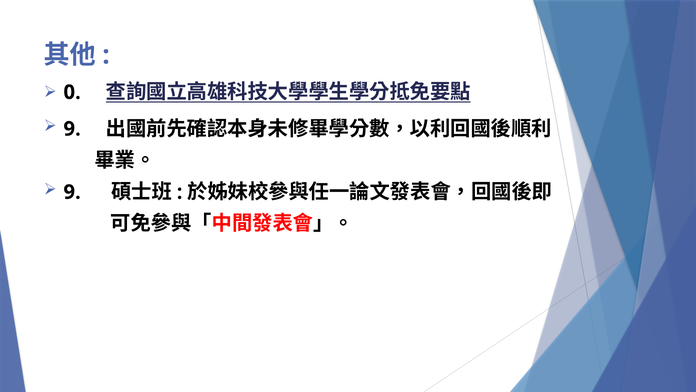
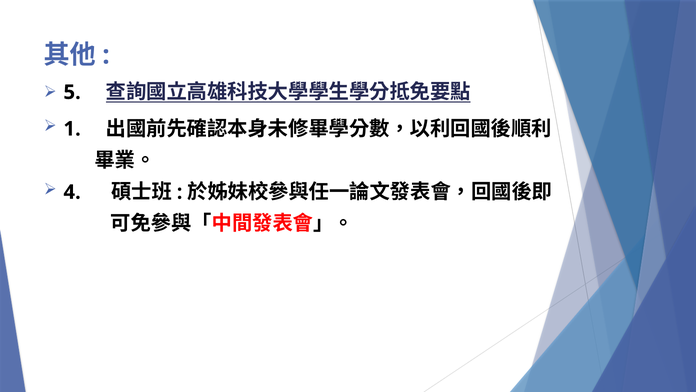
0: 0 -> 5 (72, 92)
9: 9 -> 1 (72, 129)
9: 9 -> 4 (72, 192)
